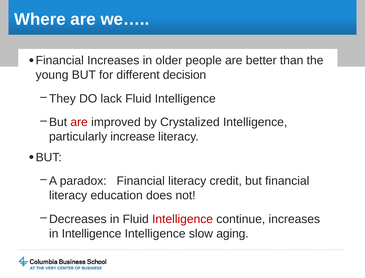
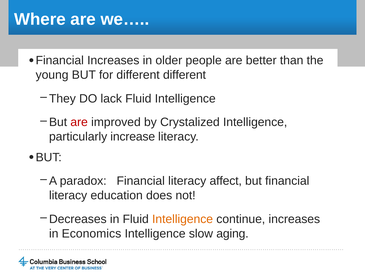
different decision: decision -> different (184, 75)
credit: credit -> affect (226, 181)
Intelligence colour: red -> orange (183, 219)
in Intelligence: Intelligence -> Economics (91, 234)
